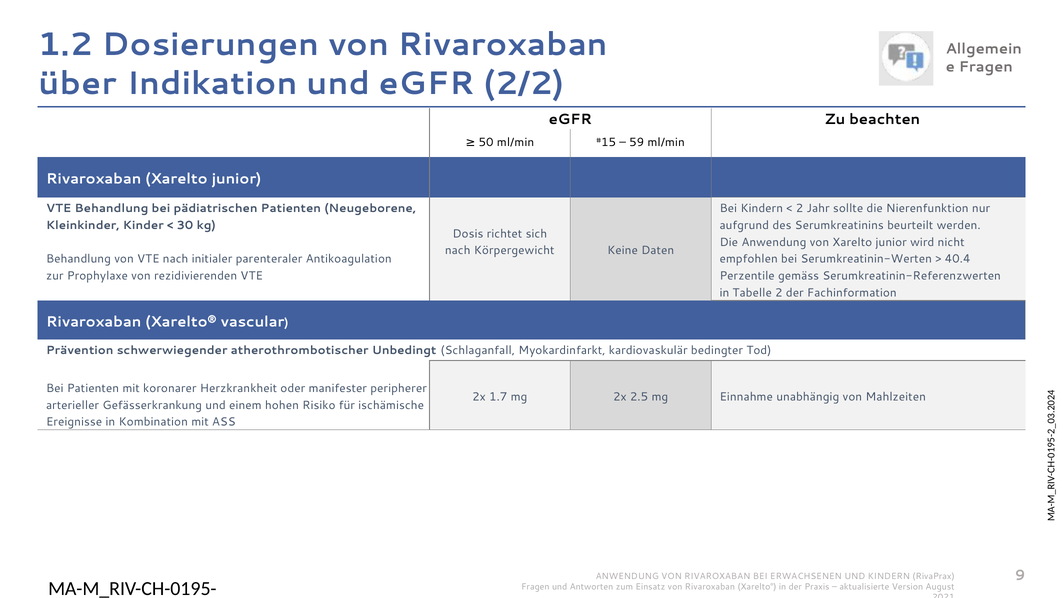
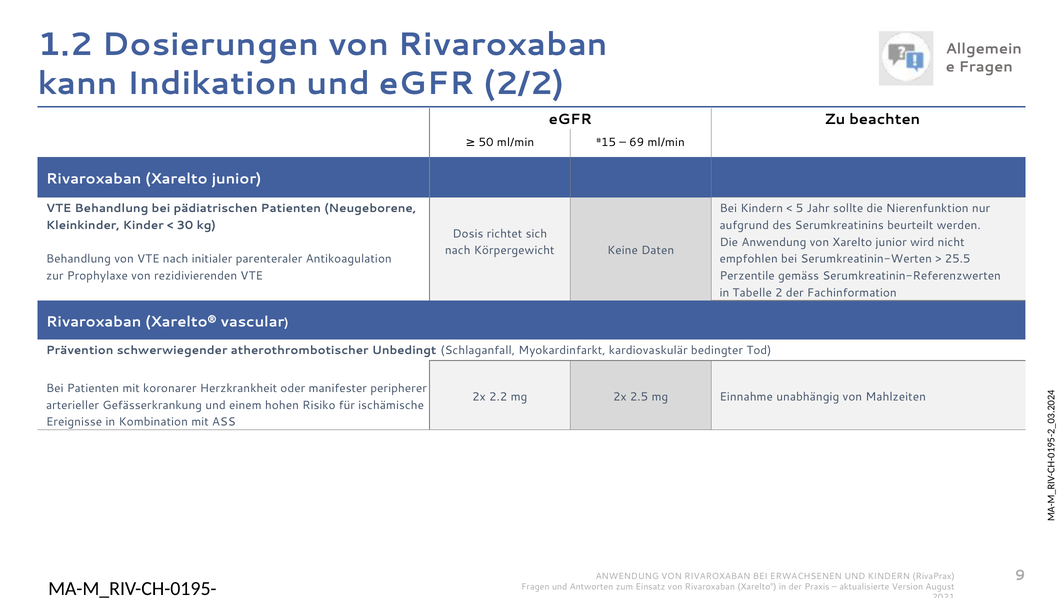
über: über -> kann (78, 83)
59: 59 -> 69 (637, 142)
2: 2 -> 5 (800, 208)
40.4: 40.4 -> 25.5 (958, 259)
1.7: 1.7 -> 2.2 (498, 397)
